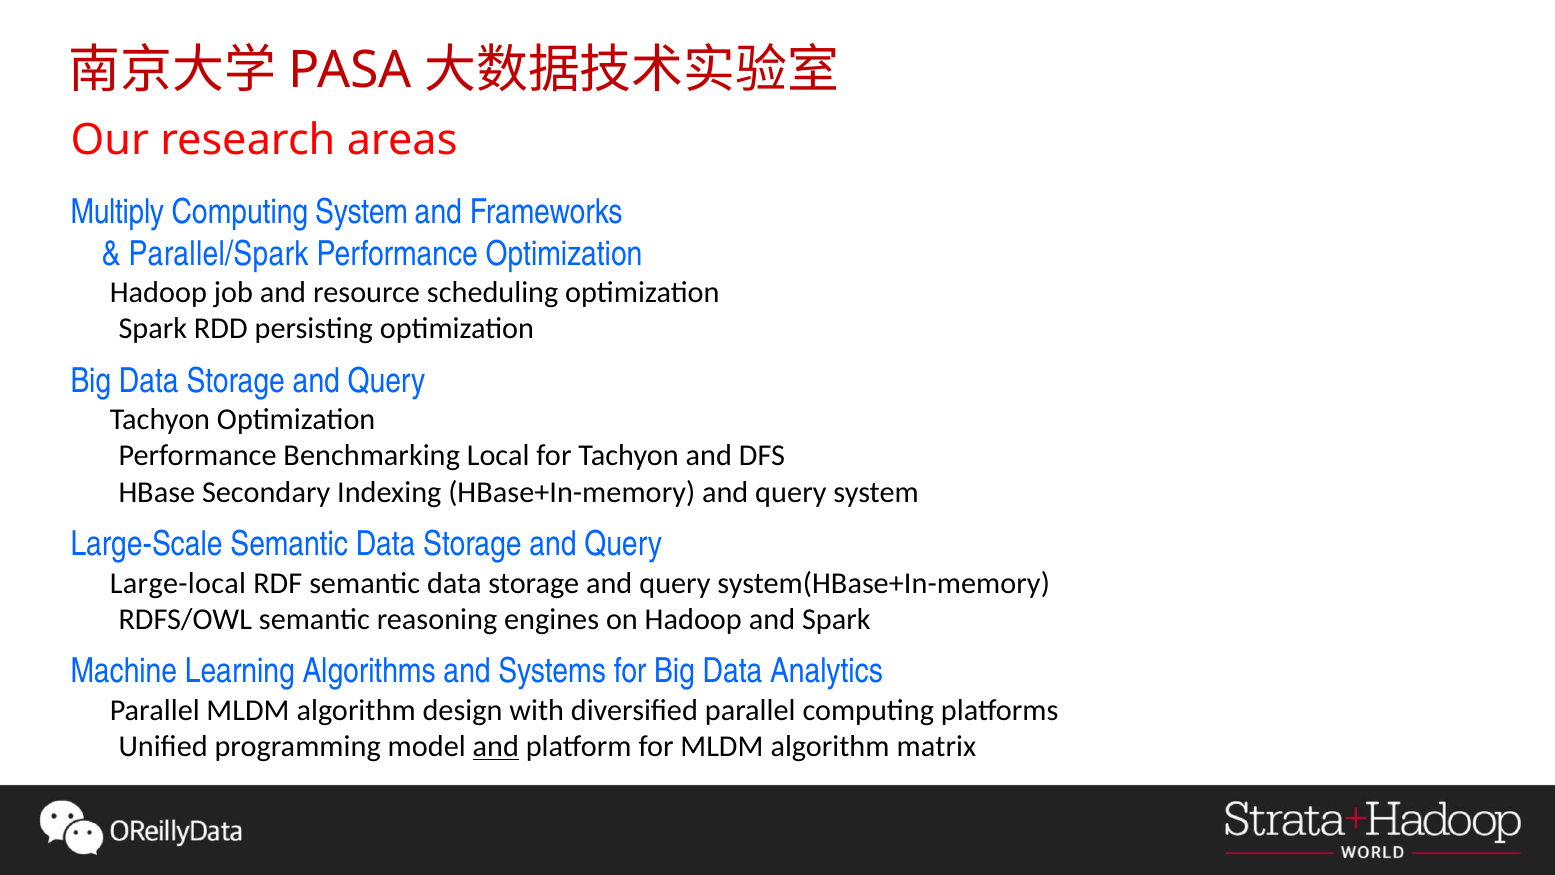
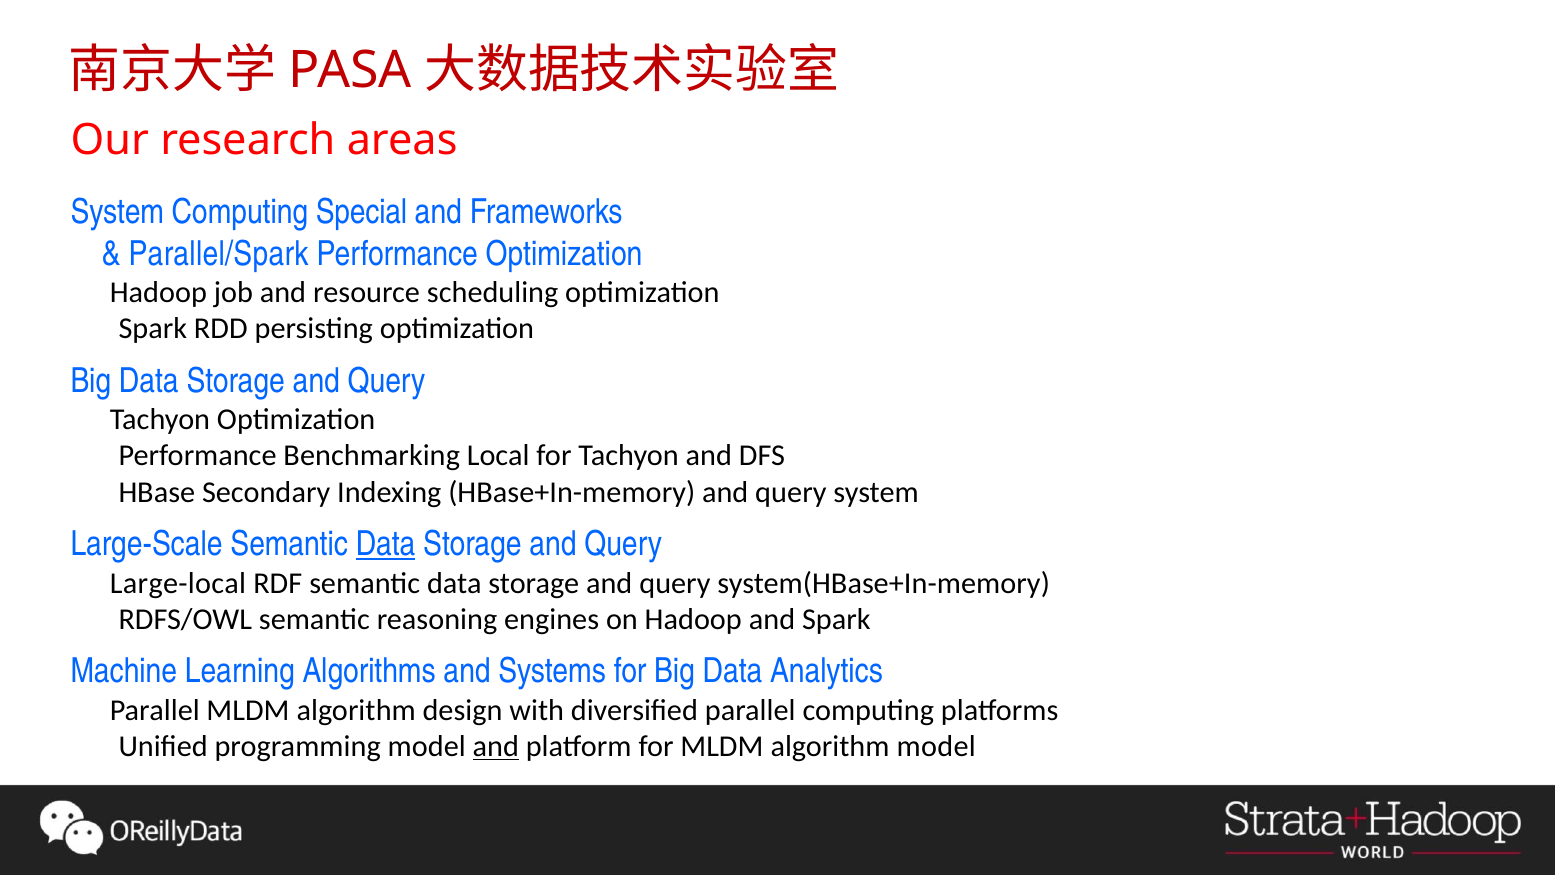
Multiply: Multiply -> System (117, 212)
Computing System: System -> Special (362, 212)
Data underline: none -> present (386, 544)
algorithm matrix: matrix -> model (936, 746)
